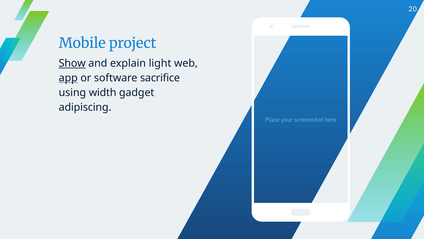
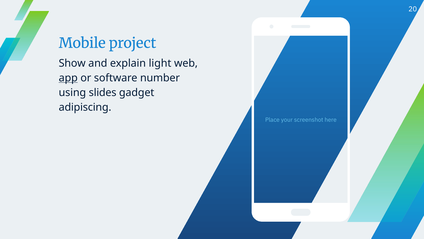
Show underline: present -> none (72, 63)
sacrifice: sacrifice -> number (160, 78)
width: width -> slides (103, 92)
